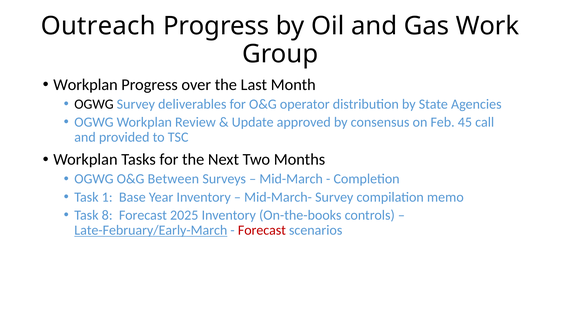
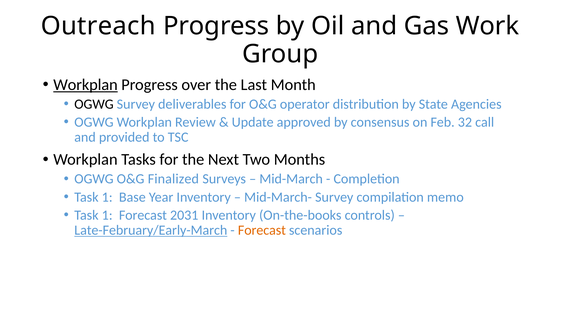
Workplan underline: none -> present (85, 85)
45: 45 -> 32 (465, 122)
Between: Between -> Finalized (173, 179)
8: 8 -> 1 (107, 215)
2025: 2025 -> 2031 (184, 215)
Forecast colour: red -> orange (262, 230)
